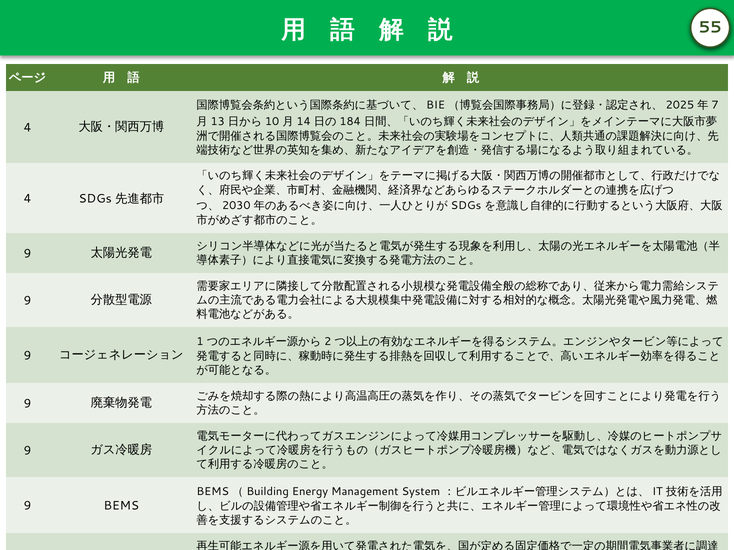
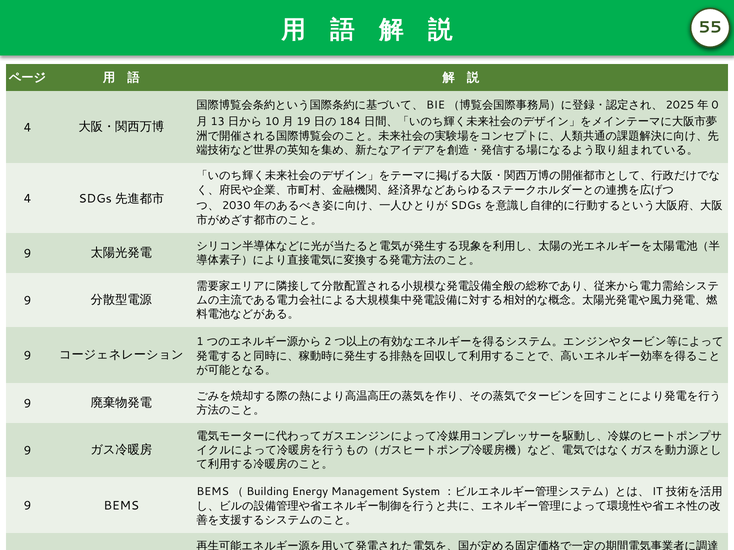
7: 7 -> 0 (715, 105)
14: 14 -> 19 (304, 121)
